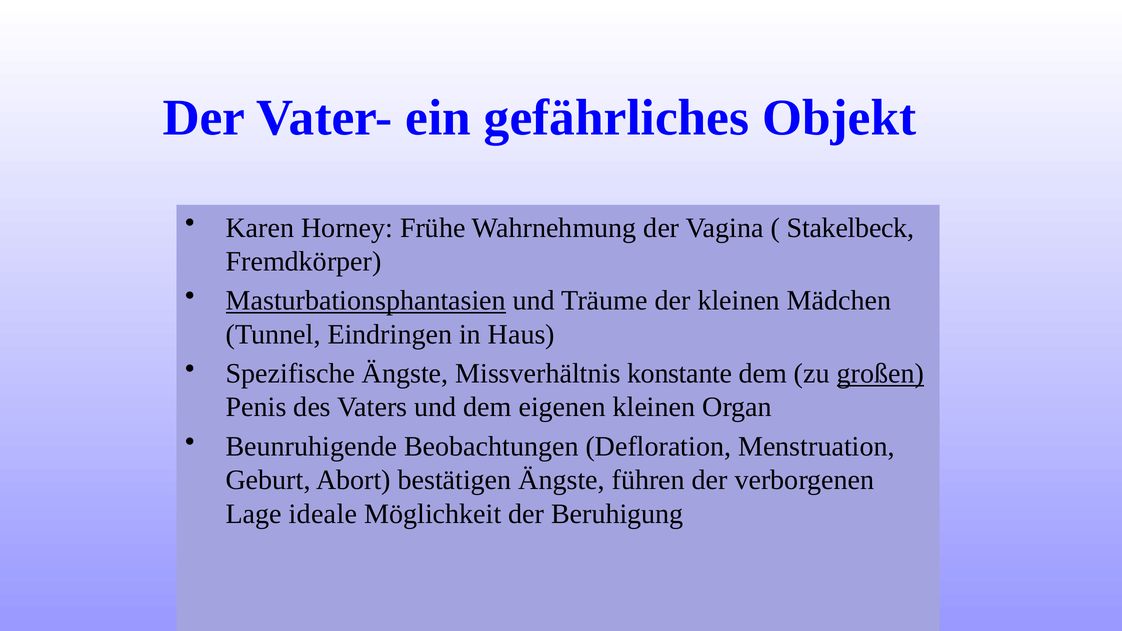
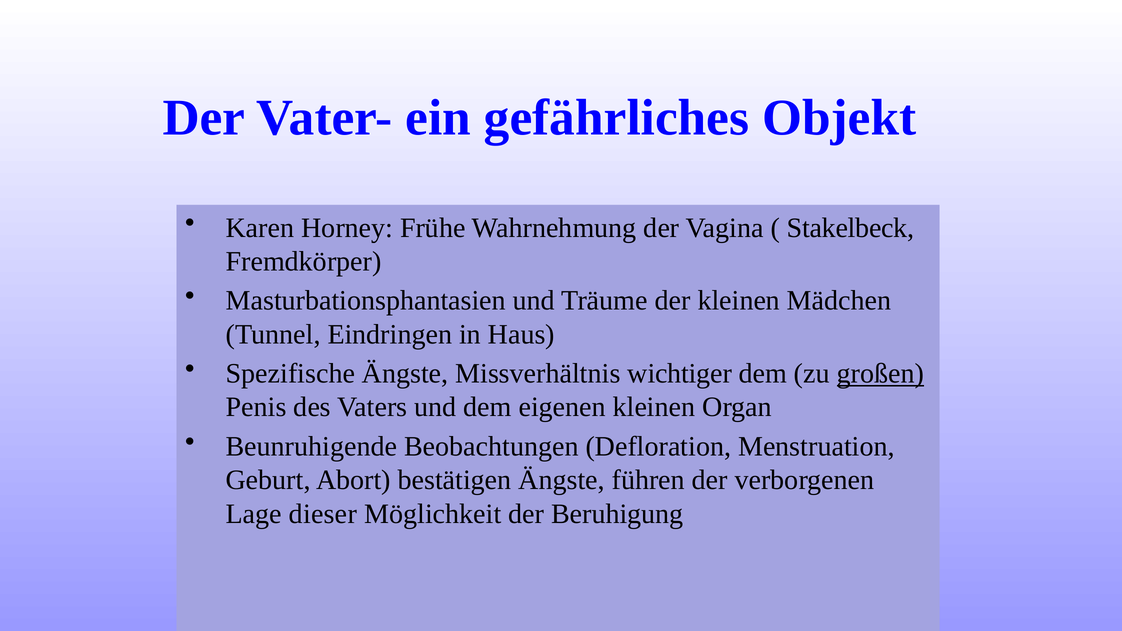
Masturbationsphantasien underline: present -> none (366, 301)
konstante: konstante -> wichtiger (680, 374)
ideale: ideale -> dieser (323, 514)
